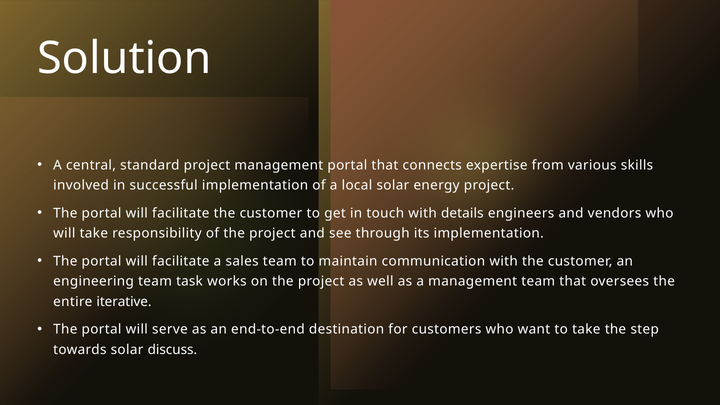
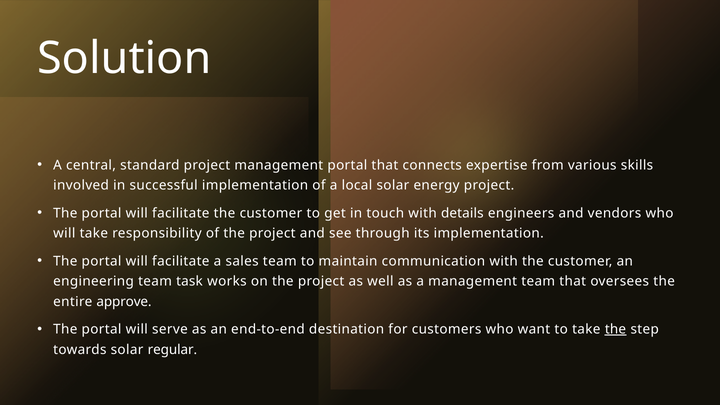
iterative: iterative -> approve (124, 302)
the underline: none -> present (615, 329)
discuss: discuss -> regular (172, 350)
